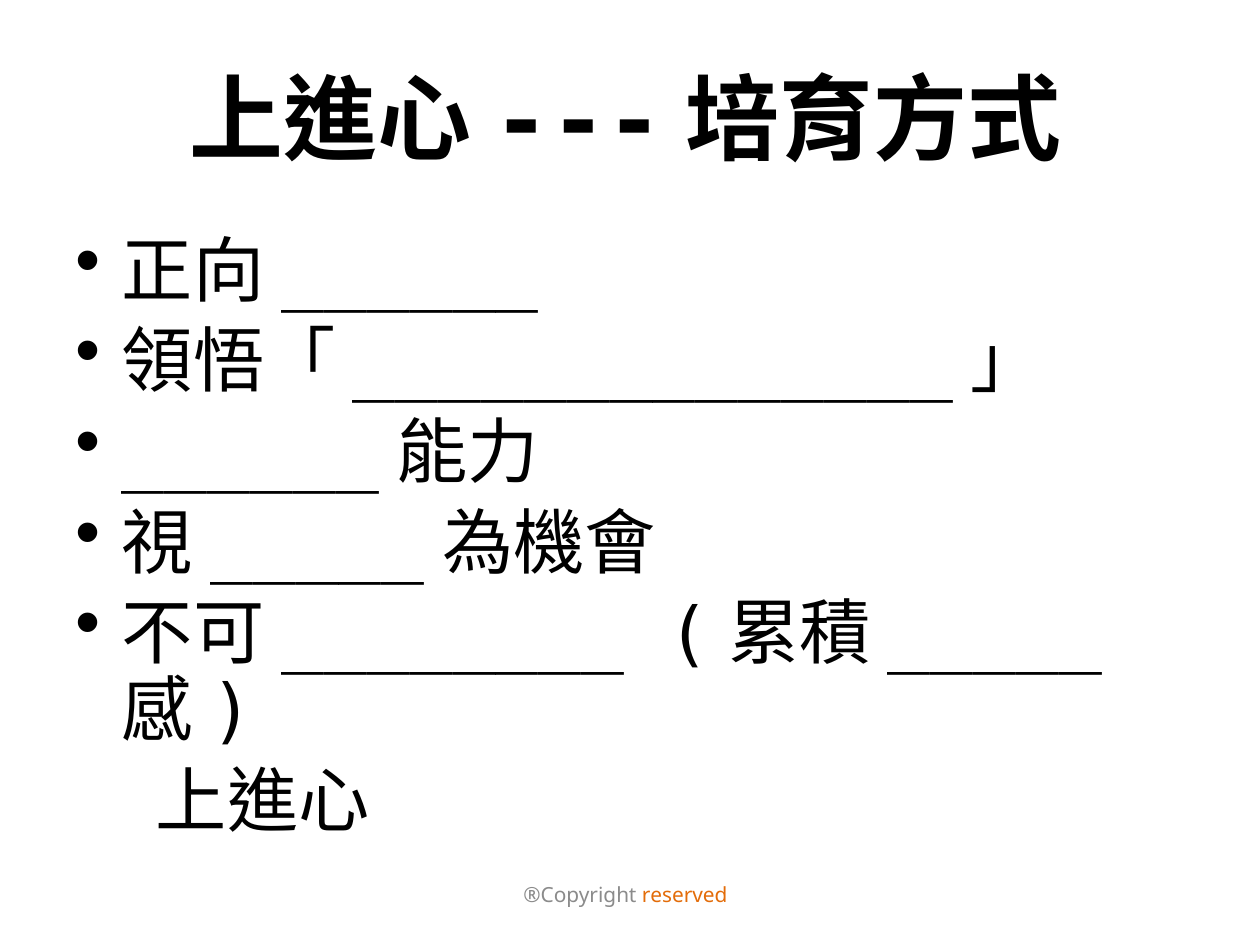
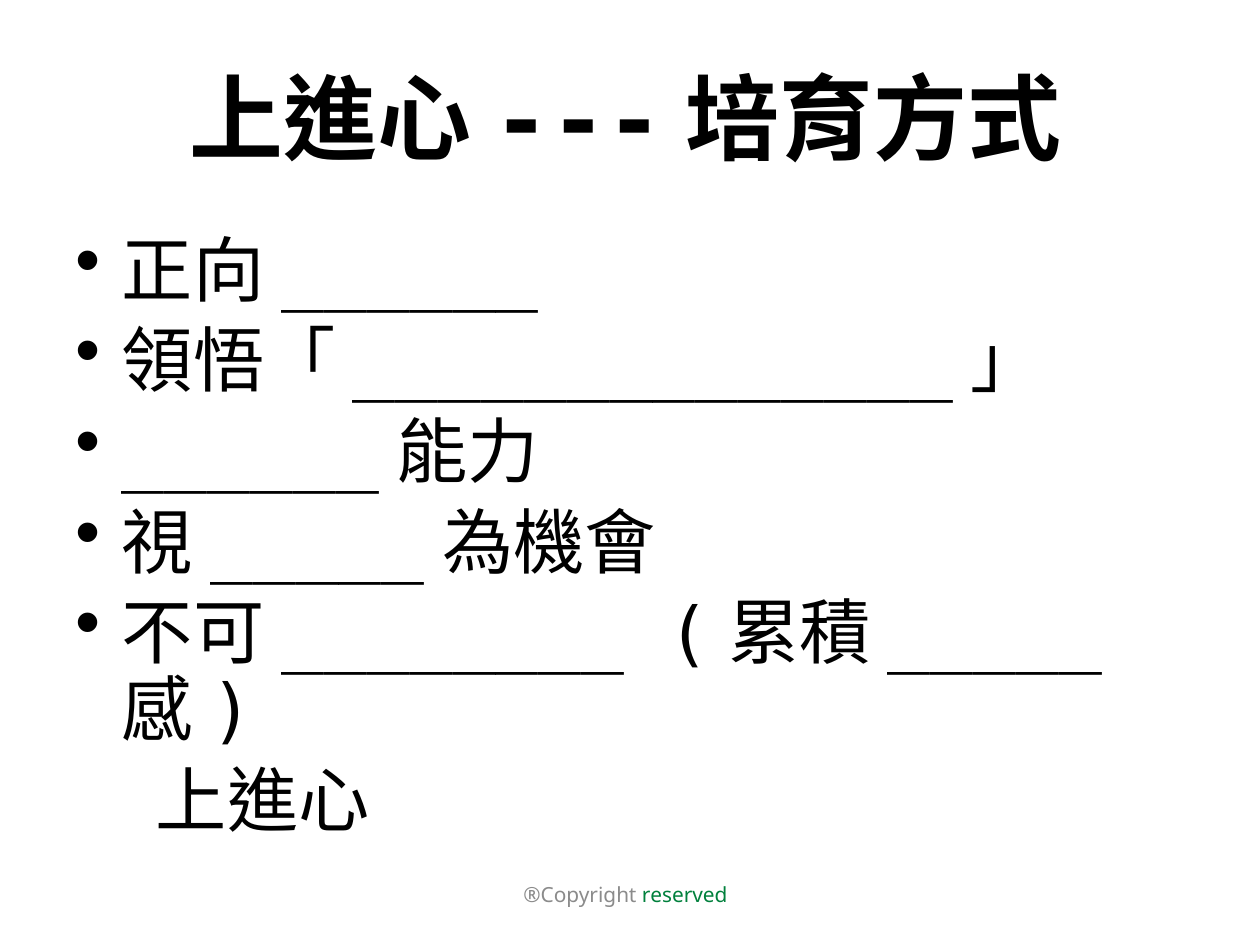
reserved colour: orange -> green (685, 896)
